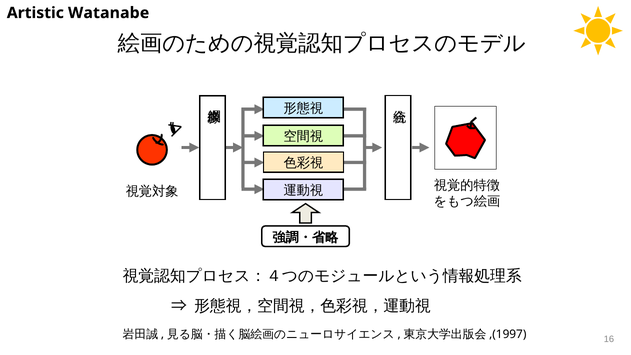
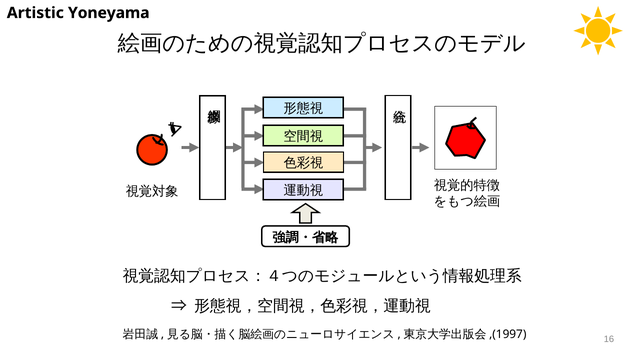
Watanabe: Watanabe -> Yoneyama (109, 13)
